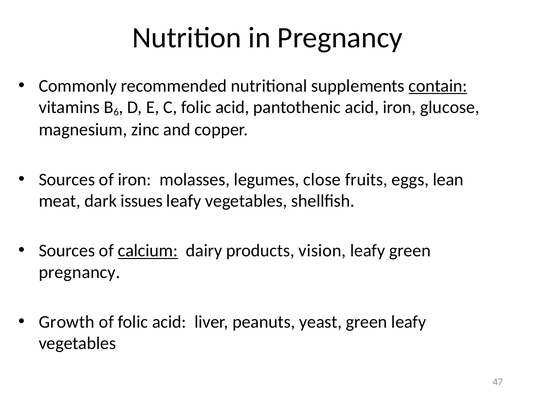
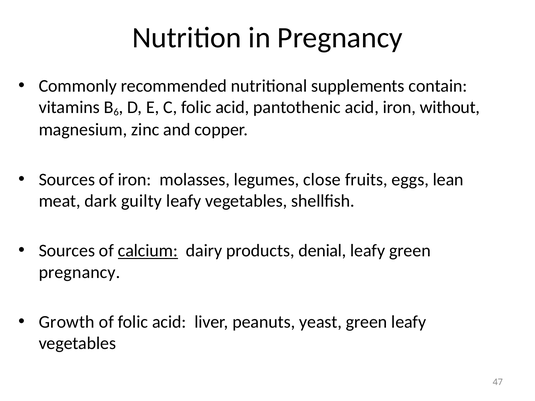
contain underline: present -> none (438, 86)
glucose: glucose -> without (450, 107)
issues: issues -> guilty (141, 201)
vision: vision -> denial (322, 251)
